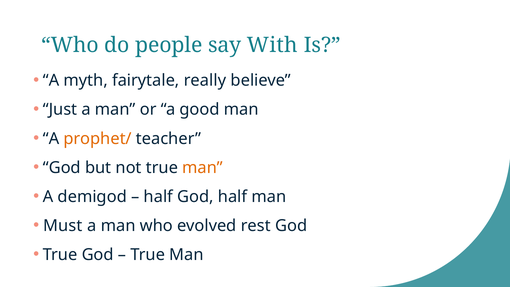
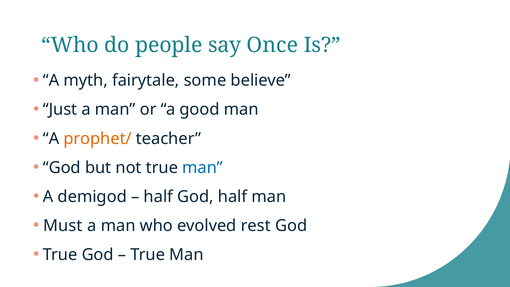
With: With -> Once (272, 45)
really: really -> some (205, 80)
man colour: orange -> blue (203, 168)
